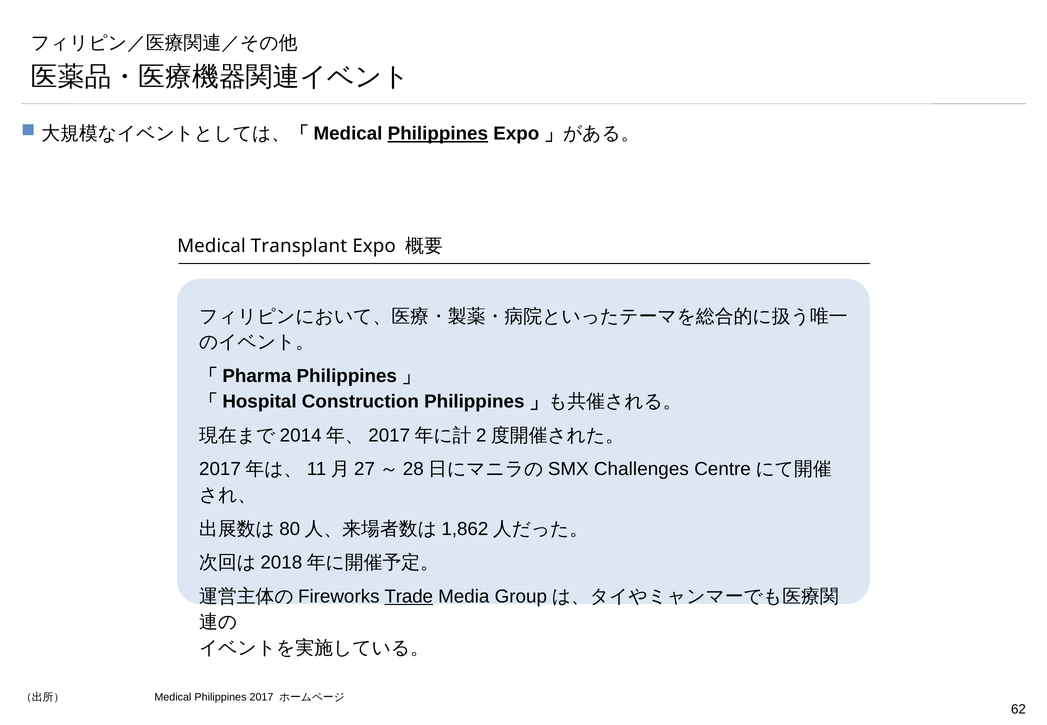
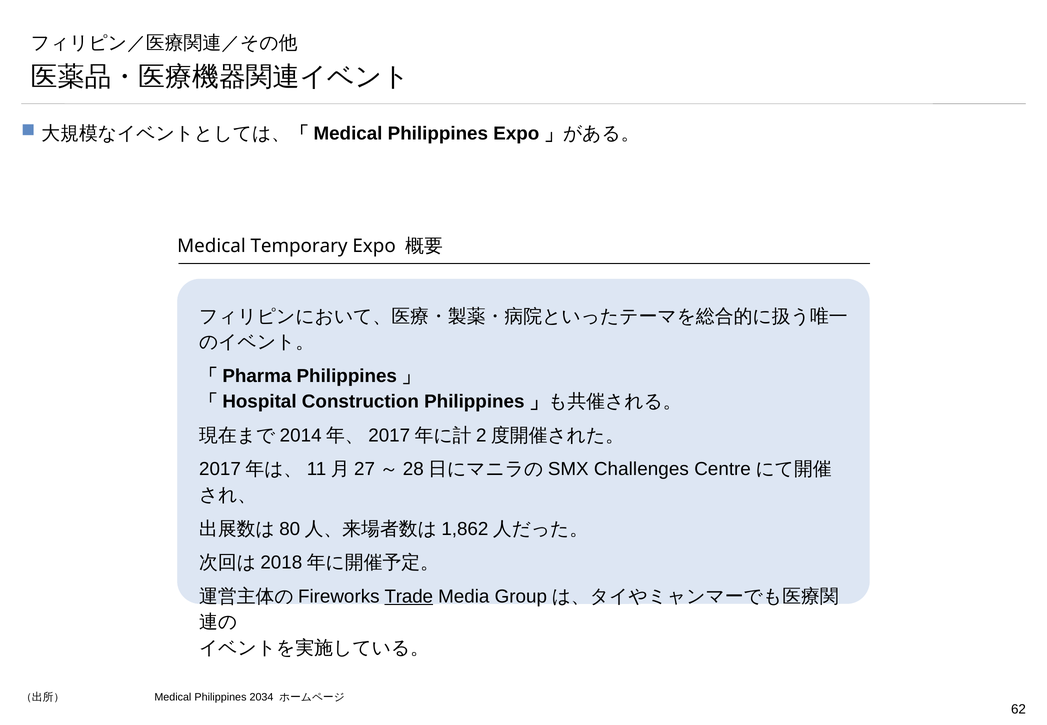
Philippines underline: present -> none (438, 134)
Transplant: Transplant -> Temporary (299, 246)
2017: 2017 -> 2034 (261, 697)
